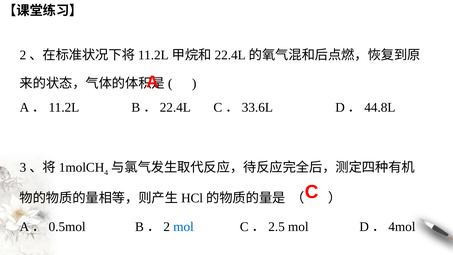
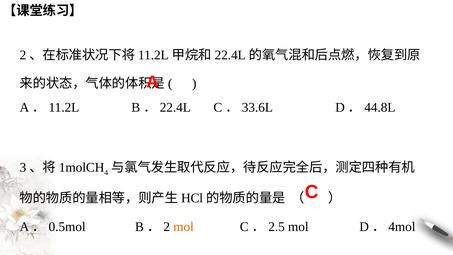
mol colour: blue -> orange (184, 227)
